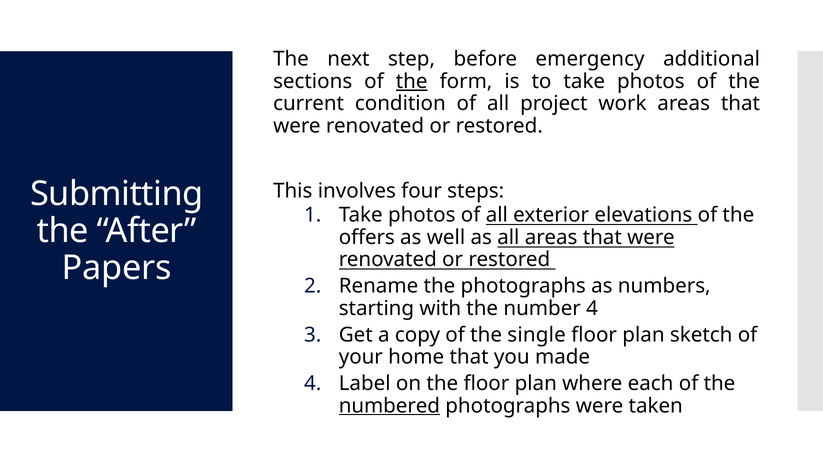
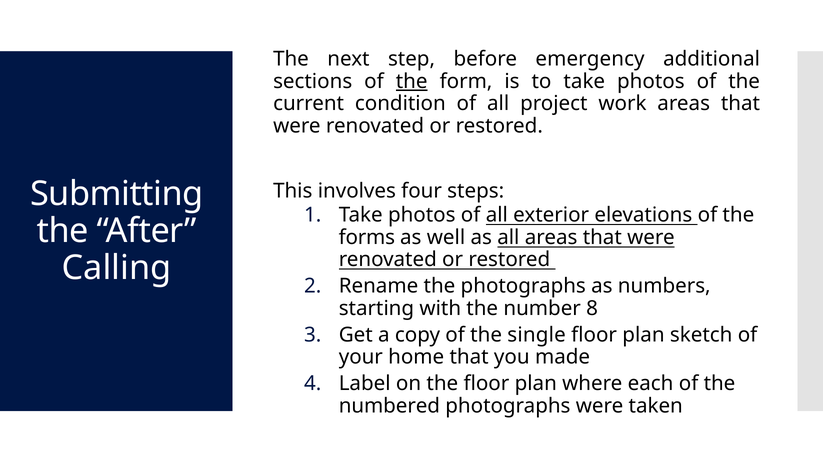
offers: offers -> forms (367, 237)
Papers: Papers -> Calling (117, 268)
number 4: 4 -> 8 (592, 308)
numbered underline: present -> none (389, 406)
